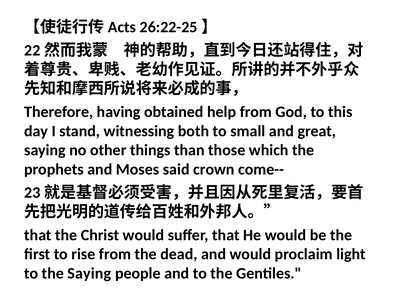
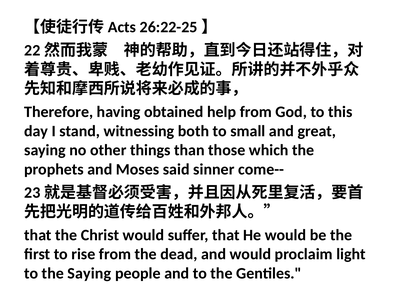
crown: crown -> sinner (214, 169)
